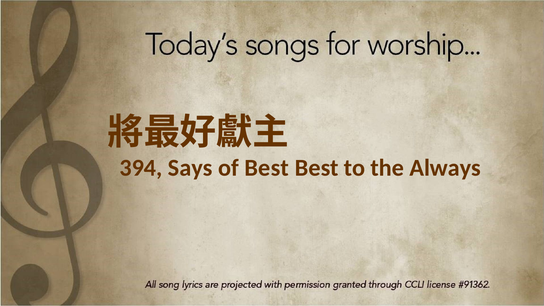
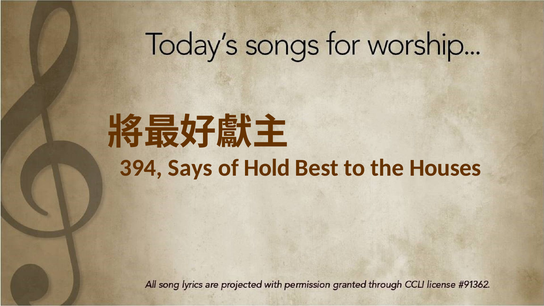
of Best: Best -> Hold (267, 168)
Always: Always -> Houses (445, 168)
